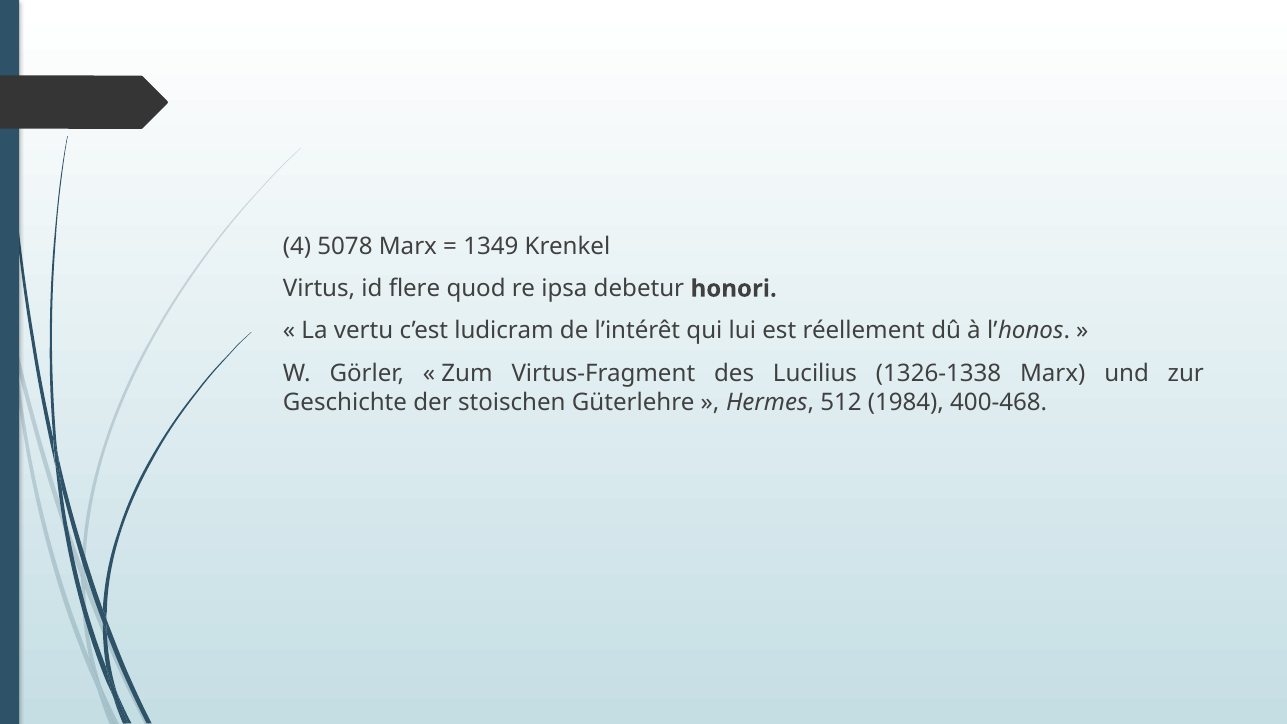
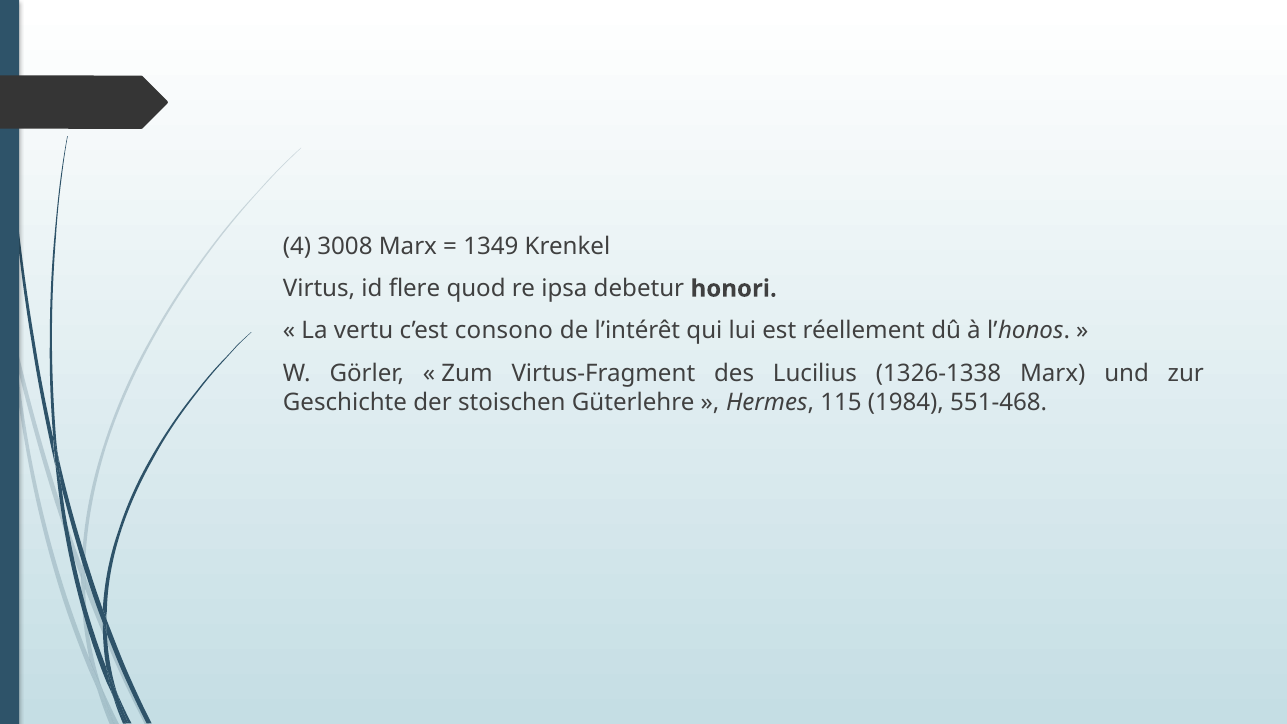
5078: 5078 -> 3008 (345, 246)
ludicram: ludicram -> consono (504, 331)
512: 512 -> 115 (841, 402)
400-468: 400-468 -> 551-468 (999, 402)
